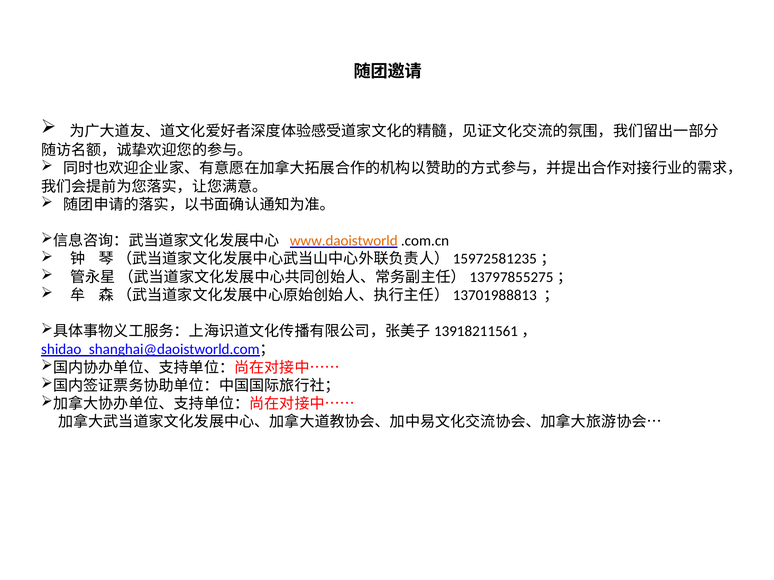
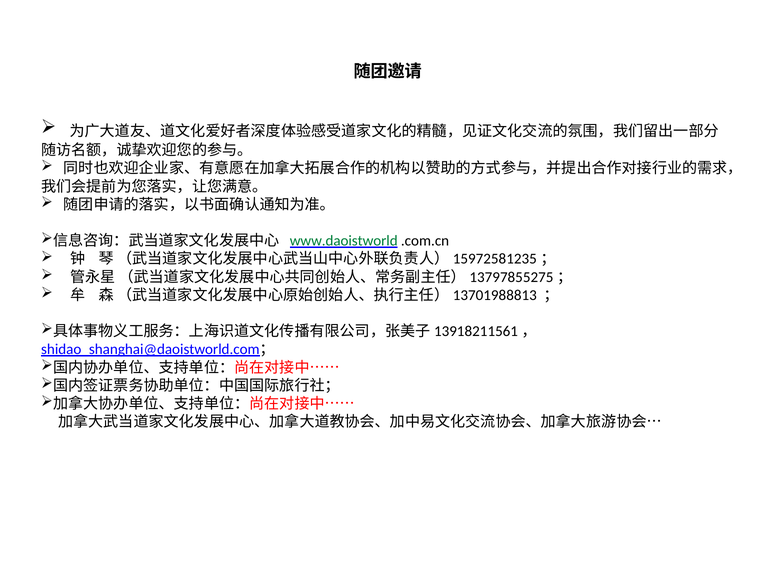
www.daoistworld colour: orange -> green (344, 241)
